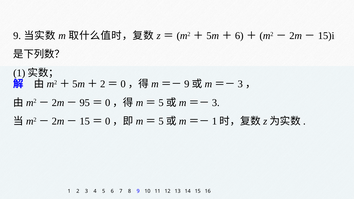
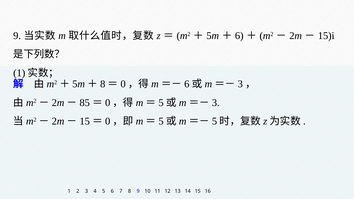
2: 2 -> 8 (103, 84)
9: 9 -> 6 (187, 84)
95: 95 -> 85 (85, 103)
1: 1 -> 5 (214, 121)
